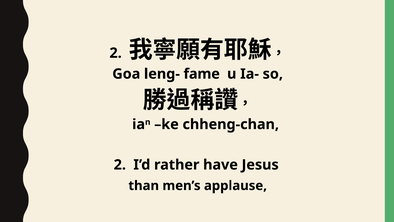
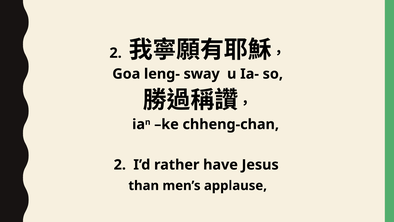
fame: fame -> sway (202, 74)
